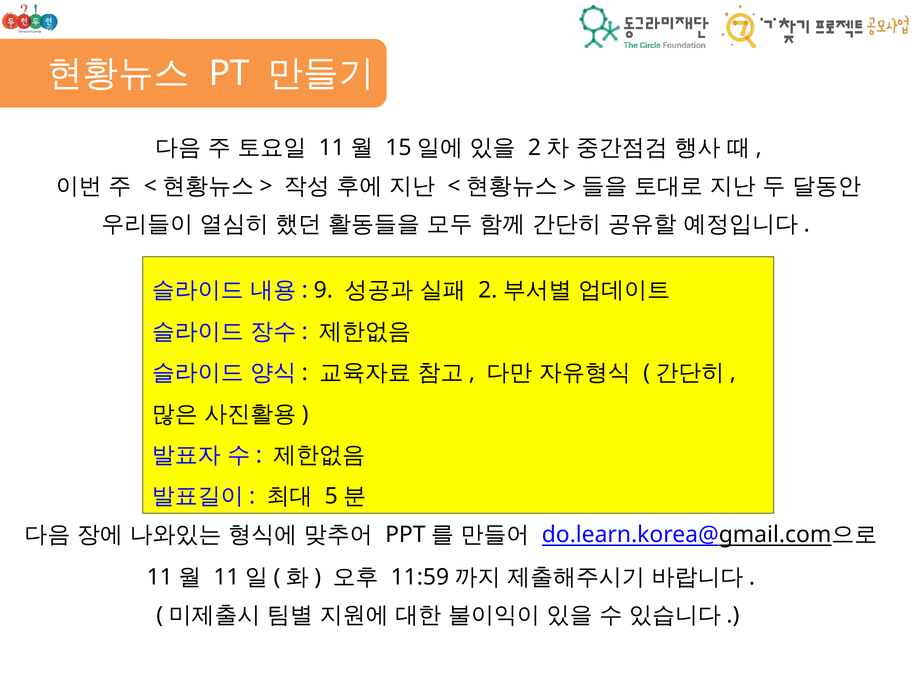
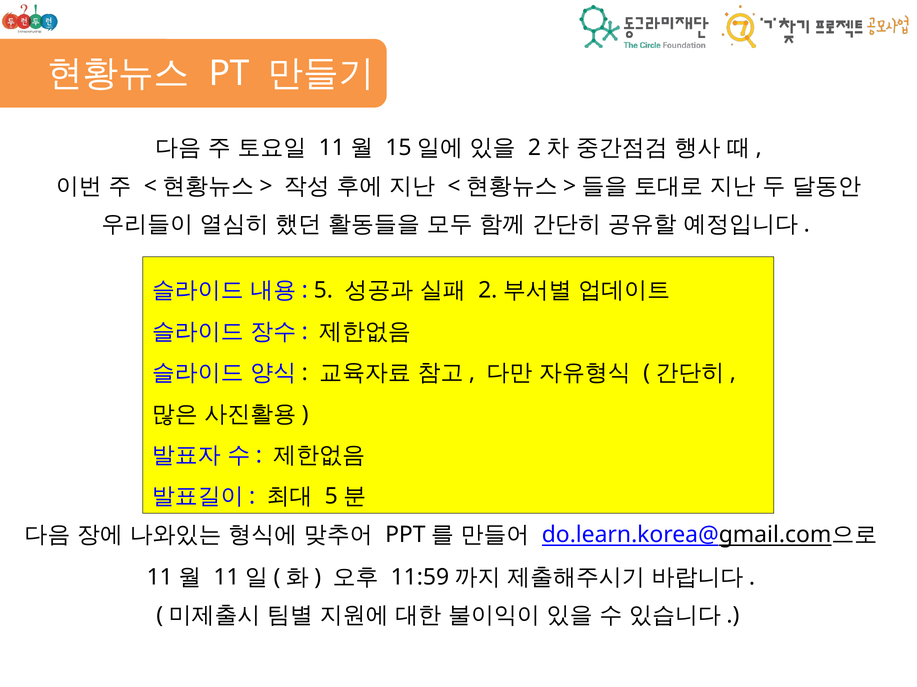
9: 9 -> 5 (323, 291)
